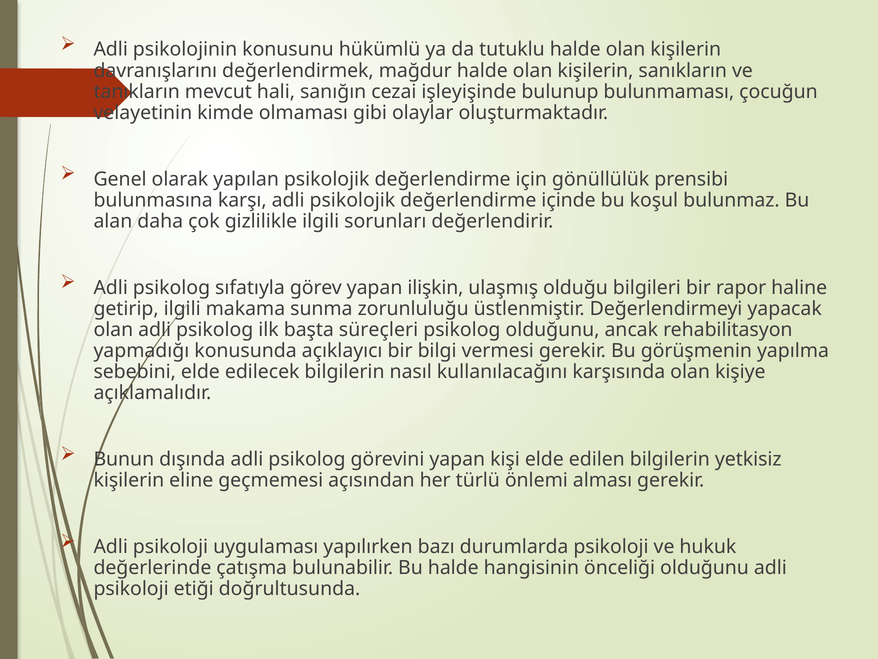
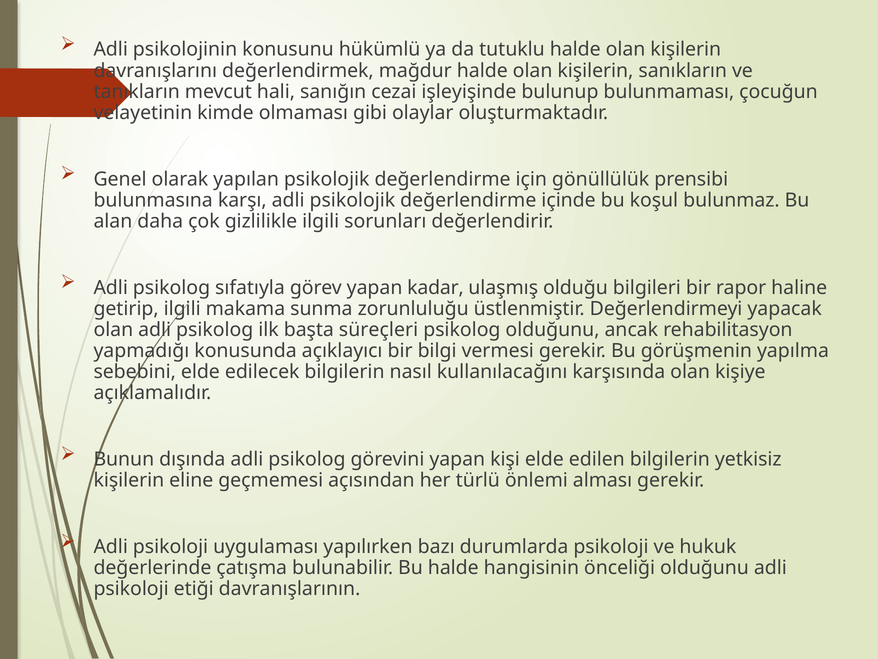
ilişkin: ilişkin -> kadar (435, 287)
doğrultusunda: doğrultusunda -> davranışlarının (290, 589)
